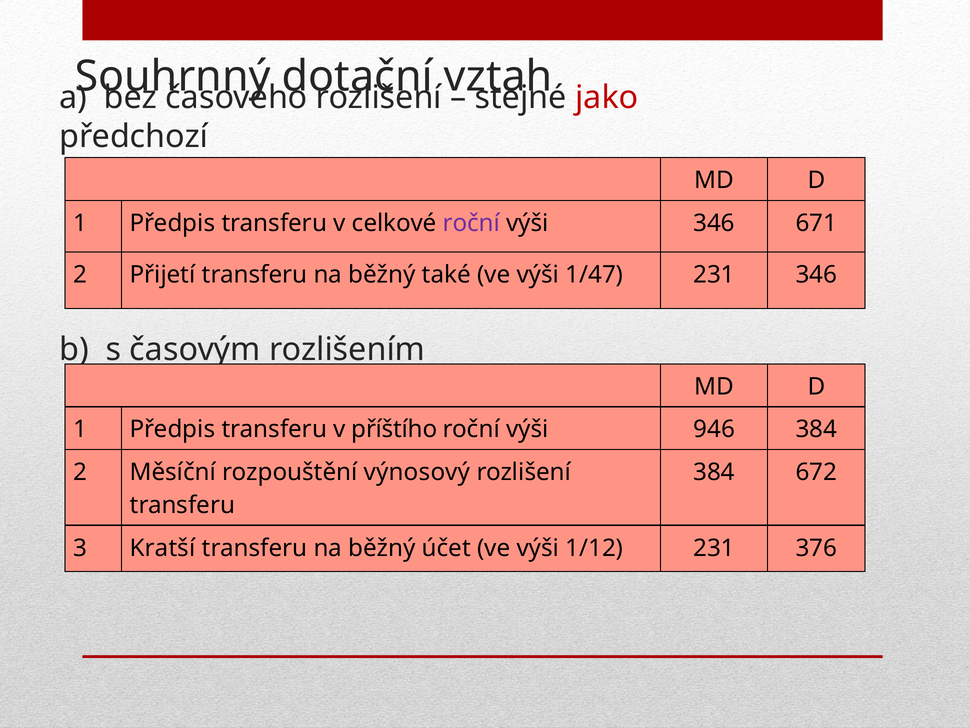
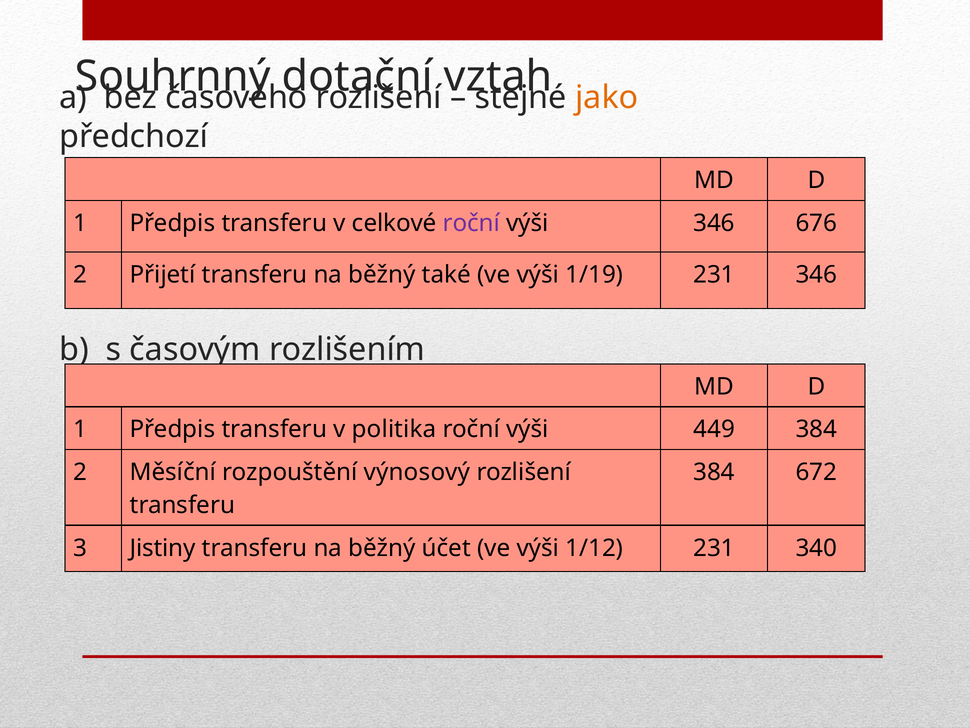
jako colour: red -> orange (607, 97)
671: 671 -> 676 (816, 223)
1/47: 1/47 -> 1/19 (594, 275)
příštího: příštího -> politika (394, 429)
946: 946 -> 449 (714, 429)
Kratší: Kratší -> Jistiny (163, 548)
376: 376 -> 340 (816, 548)
